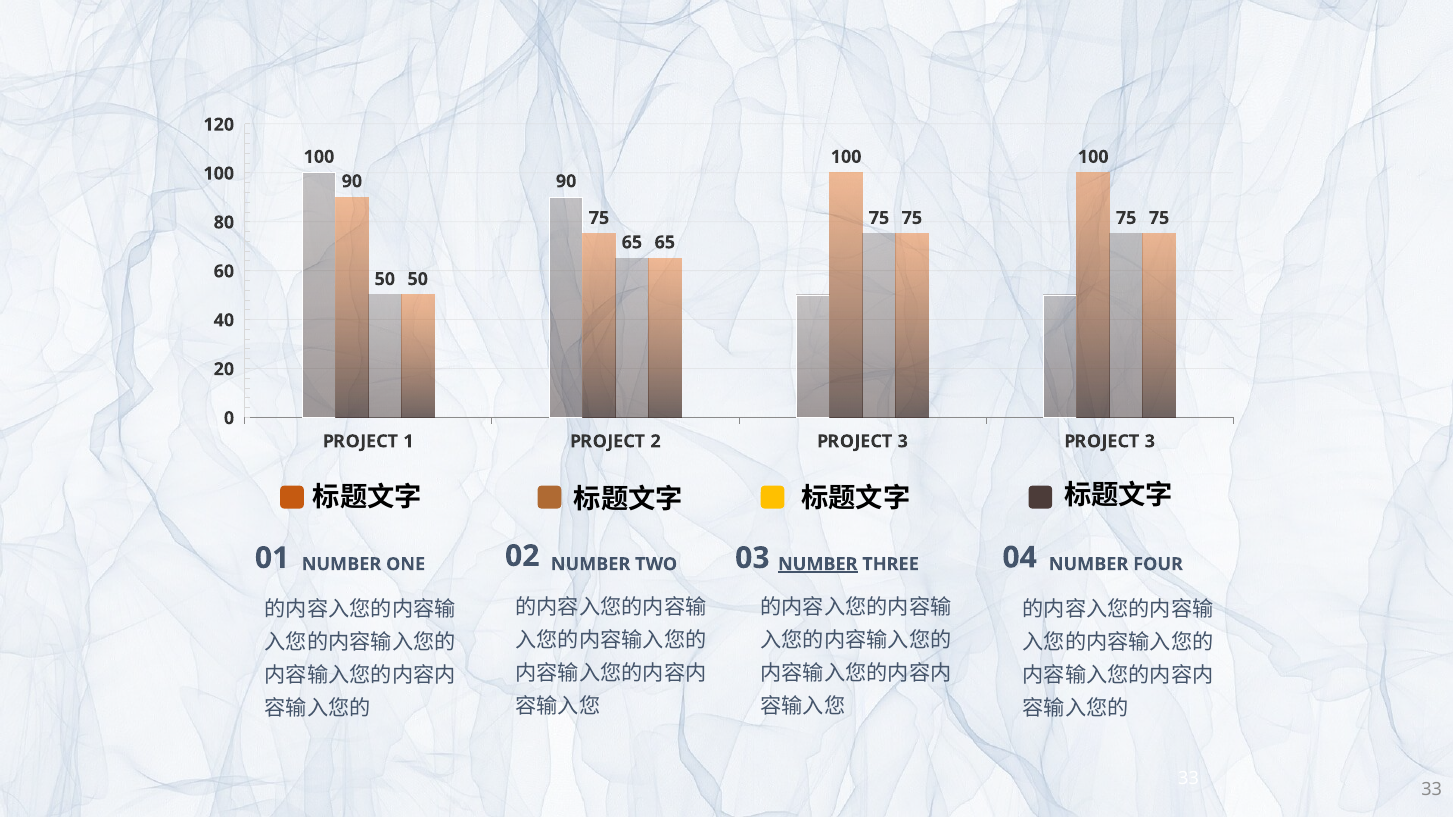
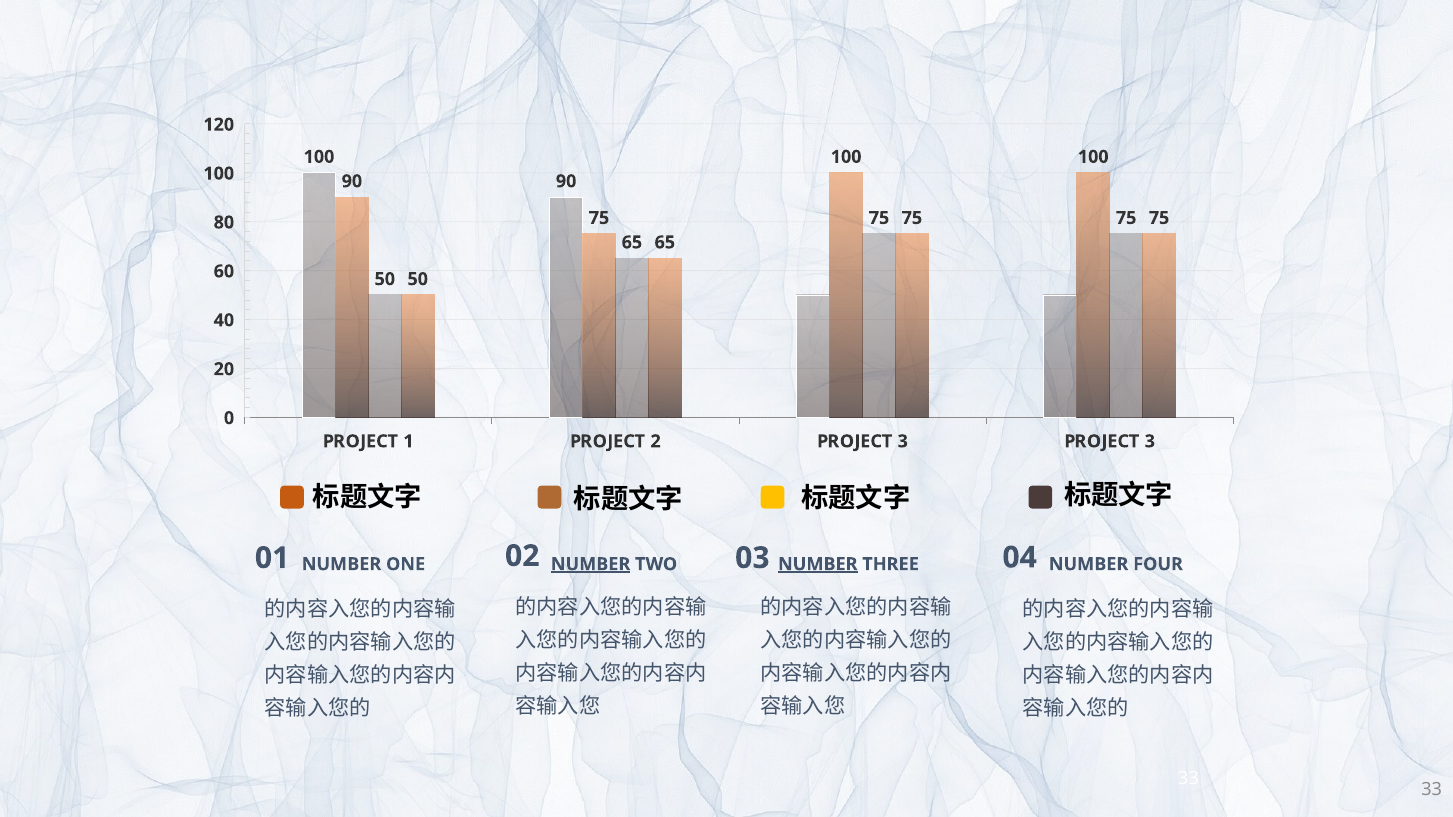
NUMBER underline: none -> present (591, 564)
